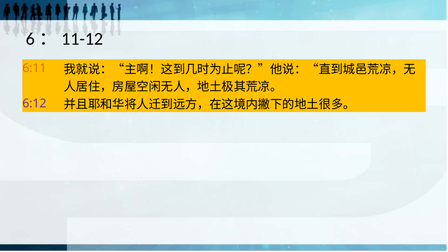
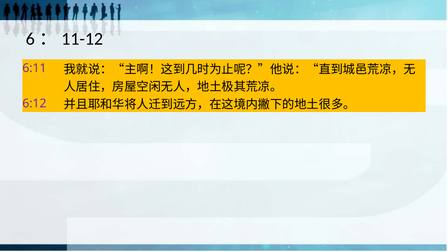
6:11 colour: orange -> purple (34, 68)
